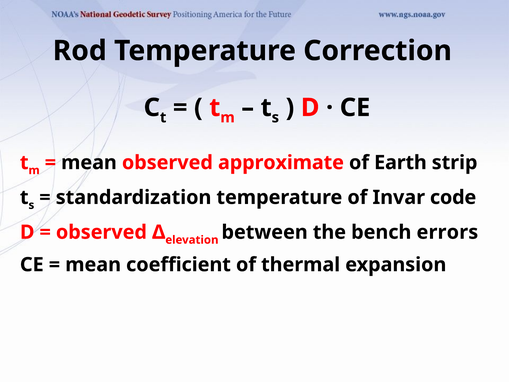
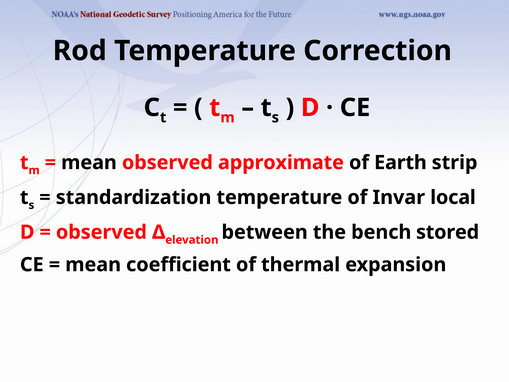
code: code -> local (453, 197)
errors: errors -> stored (448, 232)
